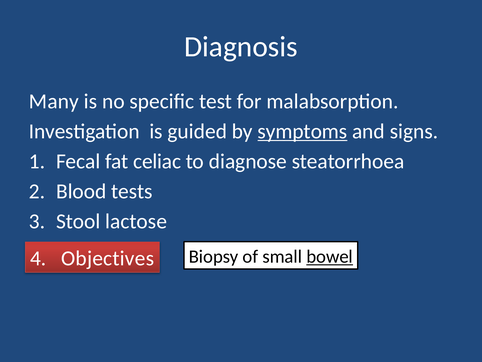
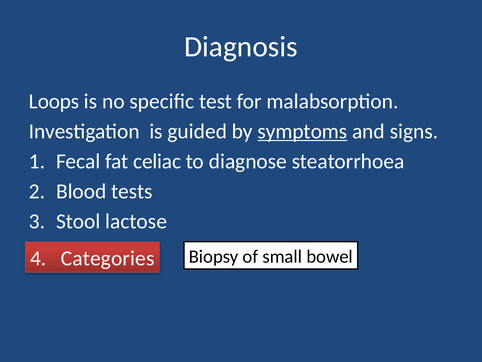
Many: Many -> Loops (54, 101)
Objectives: Objectives -> Categories (108, 258)
bowel underline: present -> none (330, 256)
